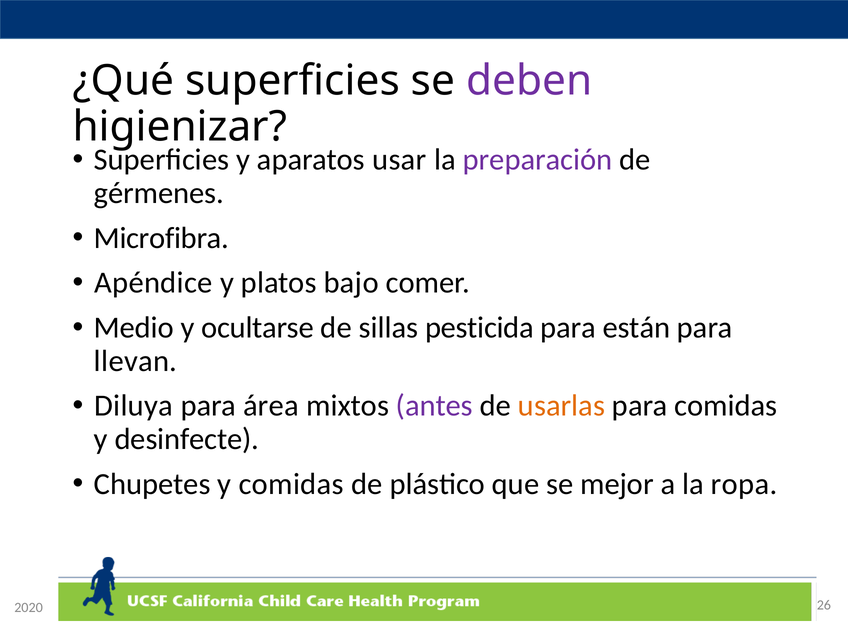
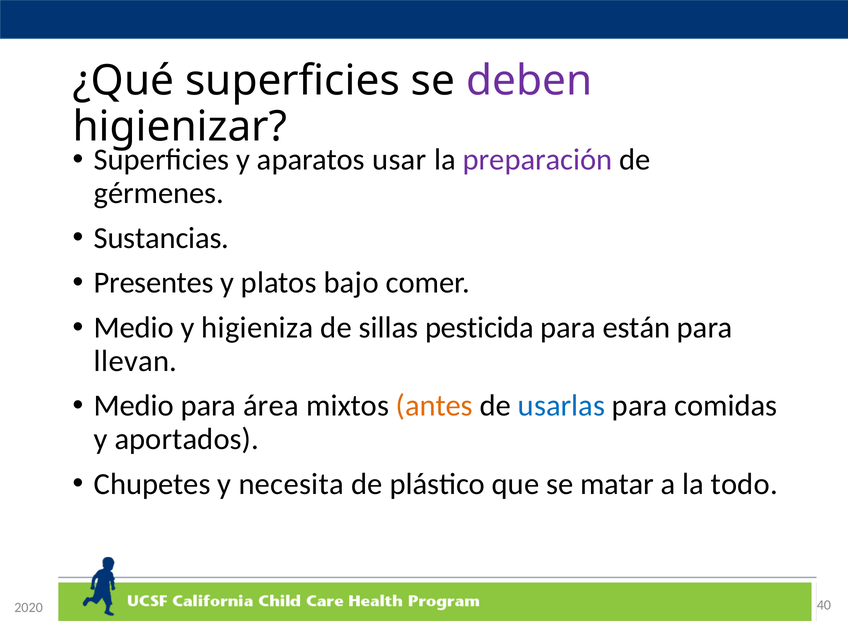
Microfibra: Microfibra -> Sustancias (161, 238)
Apéndice: Apéndice -> Presentes (154, 283)
ocultarse: ocultarse -> higieniza (257, 328)
Diluya: Diluya -> Medio (134, 406)
antes colour: purple -> orange (434, 406)
usarlas colour: orange -> blue (561, 406)
desinfecte: desinfecte -> aportados (187, 439)
y comidas: comidas -> necesita (291, 484)
mejor: mejor -> matar (617, 484)
ropa: ropa -> todo (744, 484)
26: 26 -> 40 (824, 605)
